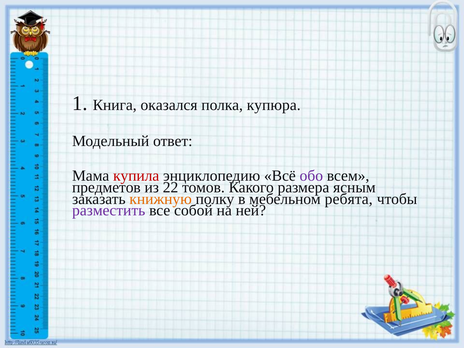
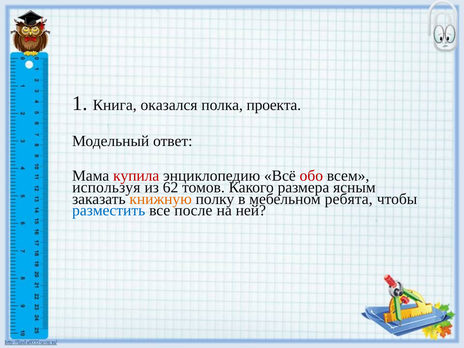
купюра: купюра -> проекта (274, 105)
обо colour: purple -> red (311, 176)
предметов: предметов -> используя (106, 187)
22: 22 -> 62 (171, 187)
разместить colour: purple -> blue (109, 211)
собой: собой -> после (193, 211)
